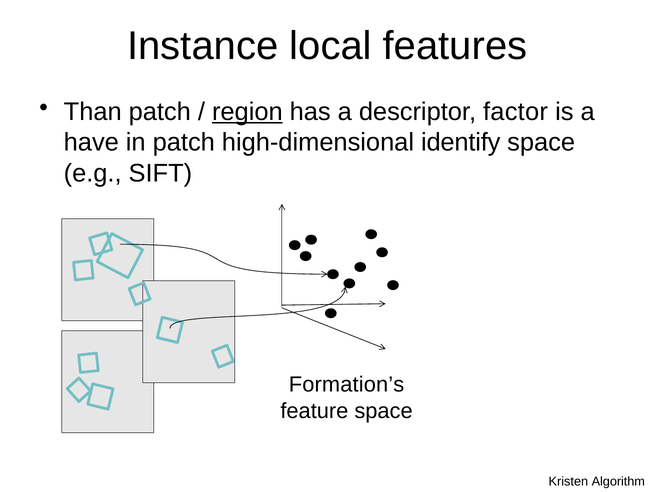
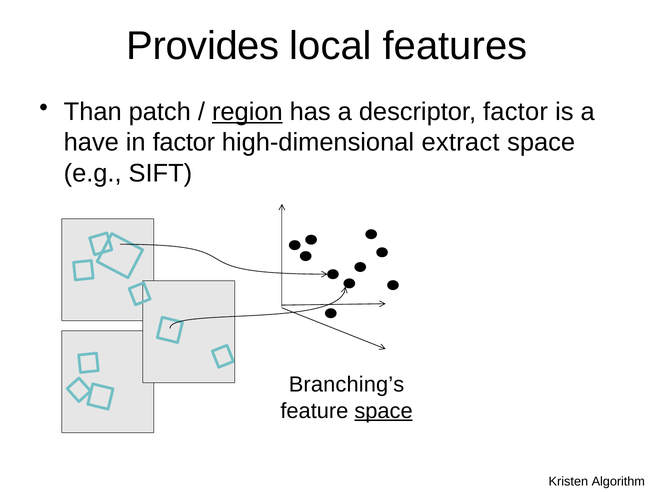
Instance: Instance -> Provides (203, 46)
in patch: patch -> factor (184, 142)
identify: identify -> extract (460, 142)
Formation’s: Formation’s -> Branching’s (347, 384)
space underline: none -> present (384, 410)
